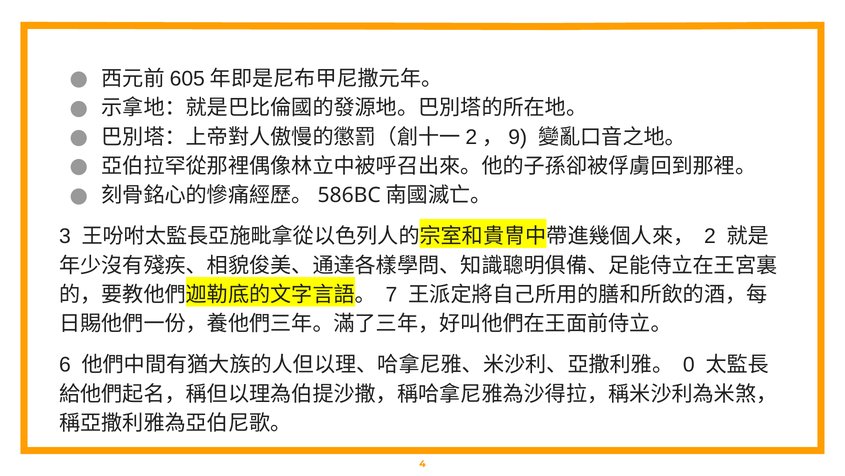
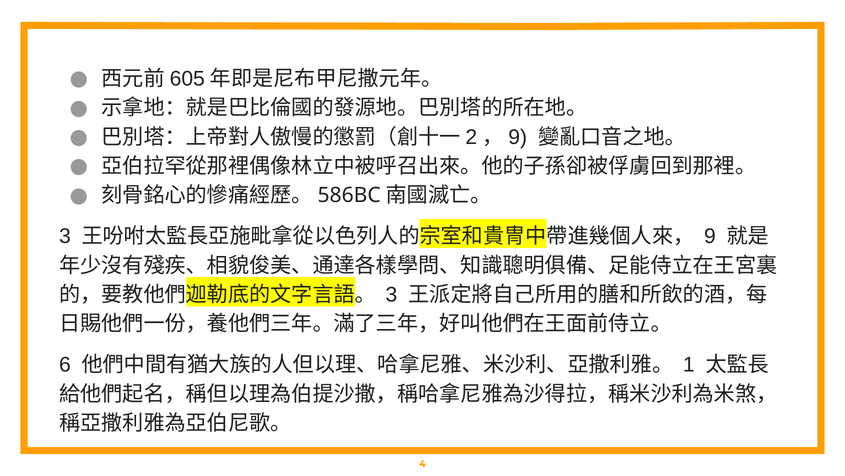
2: 2 -> 9 (710, 236)
7: 7 -> 3 (391, 294)
0: 0 -> 1 (689, 364)
